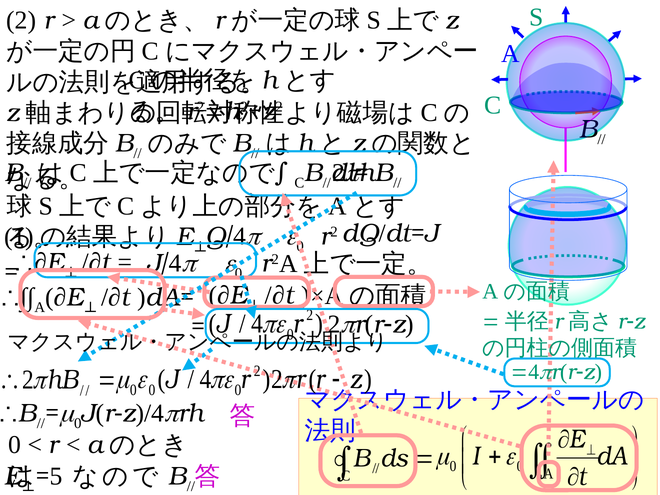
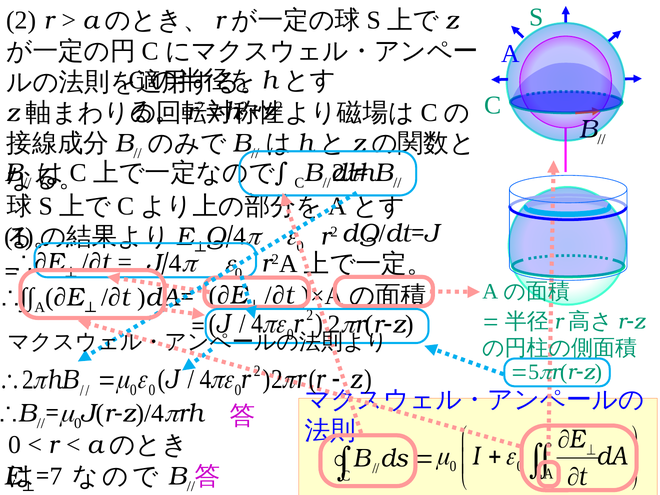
4: 4 -> 5 (534, 372)
5: 5 -> 7 (56, 476)
